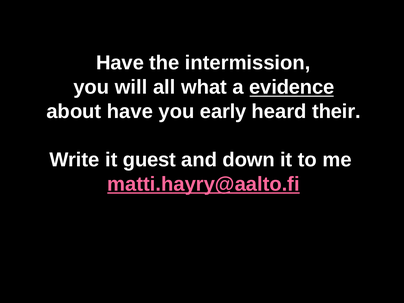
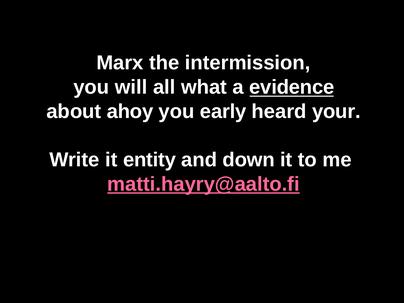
Have: Have -> Marx (120, 63)
about have: have -> ahoy (130, 111)
their: their -> your (336, 111)
guest: guest -> entity (149, 160)
